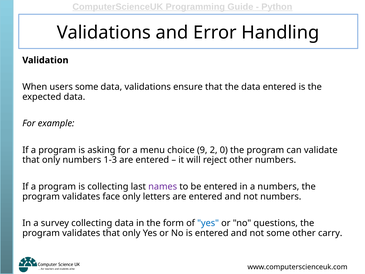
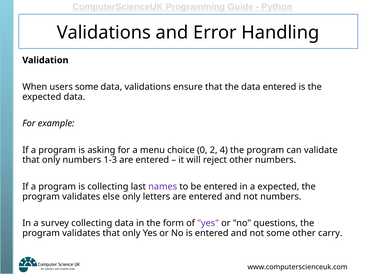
9: 9 -> 0 (202, 150)
0: 0 -> 4 (224, 150)
a numbers: numbers -> expected (278, 186)
face: face -> else (111, 196)
yes colour: blue -> purple (208, 223)
